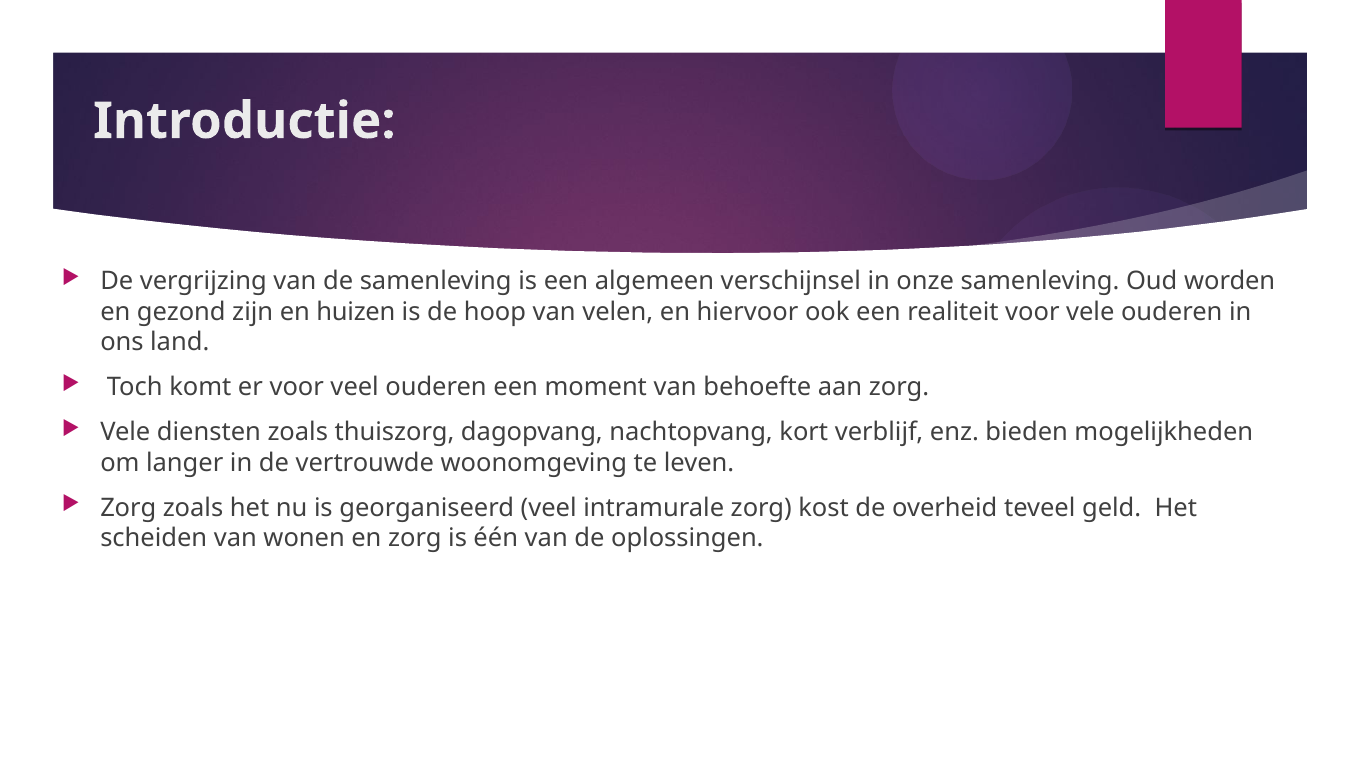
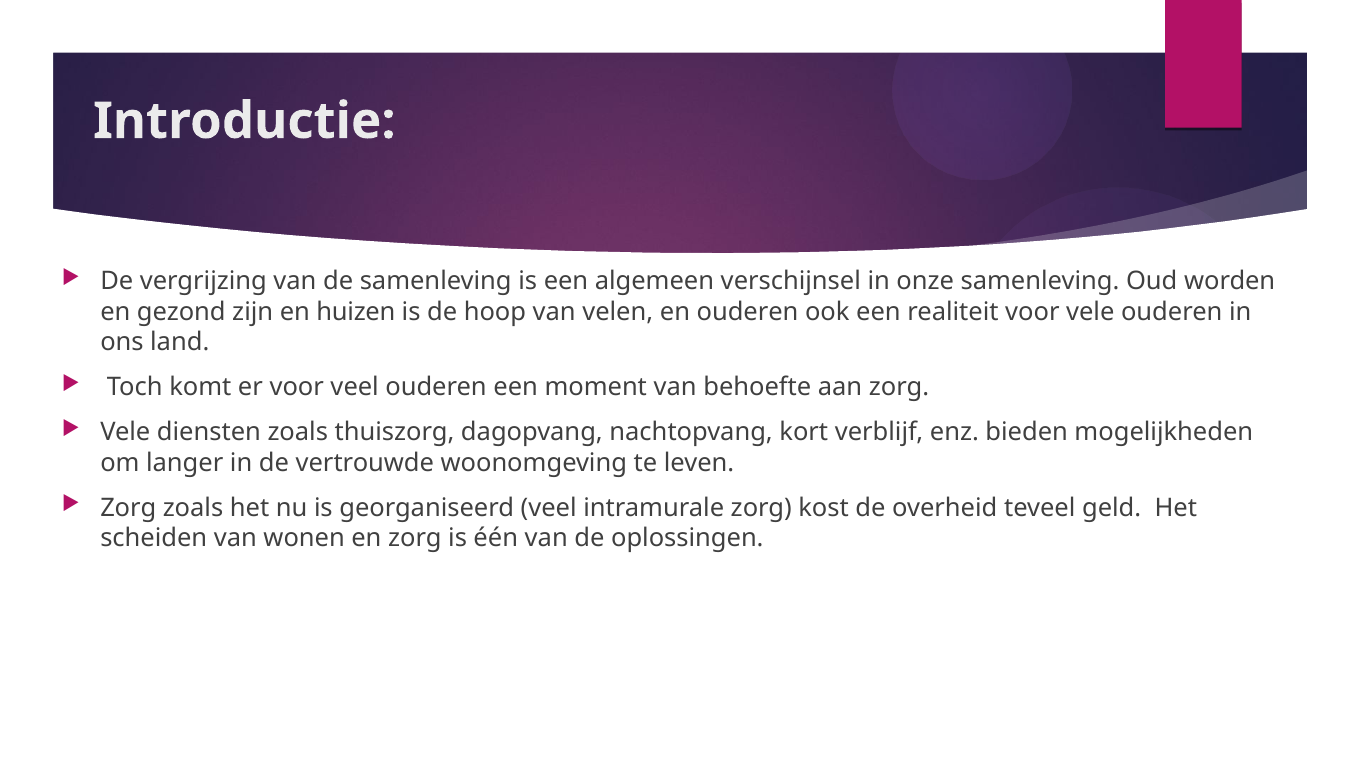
en hiervoor: hiervoor -> ouderen (748, 312)
